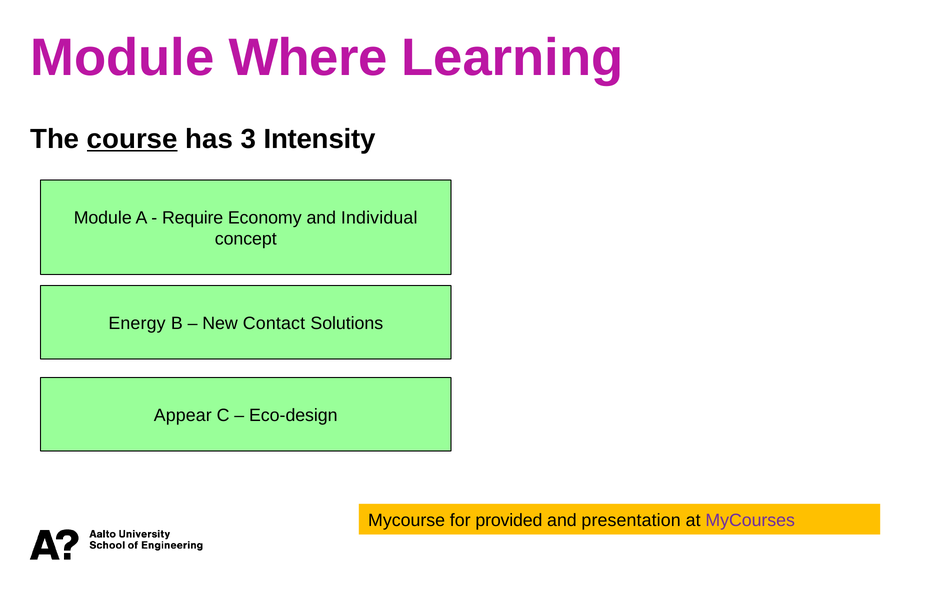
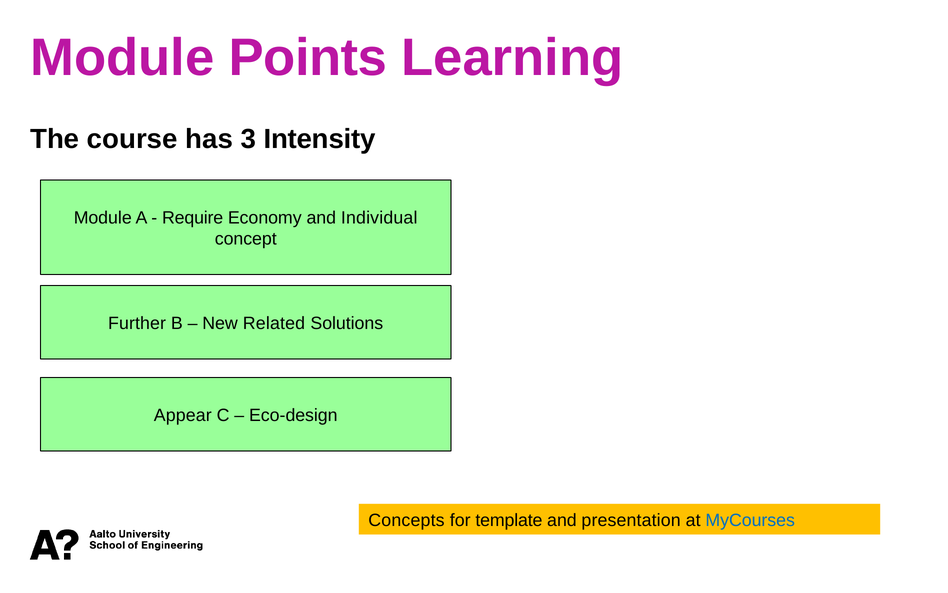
Where: Where -> Points (308, 58)
course underline: present -> none (132, 139)
Energy: Energy -> Further (137, 323)
Contact: Contact -> Related (274, 323)
Mycourse: Mycourse -> Concepts (406, 520)
provided: provided -> template (509, 520)
MyCourses colour: purple -> blue (750, 520)
